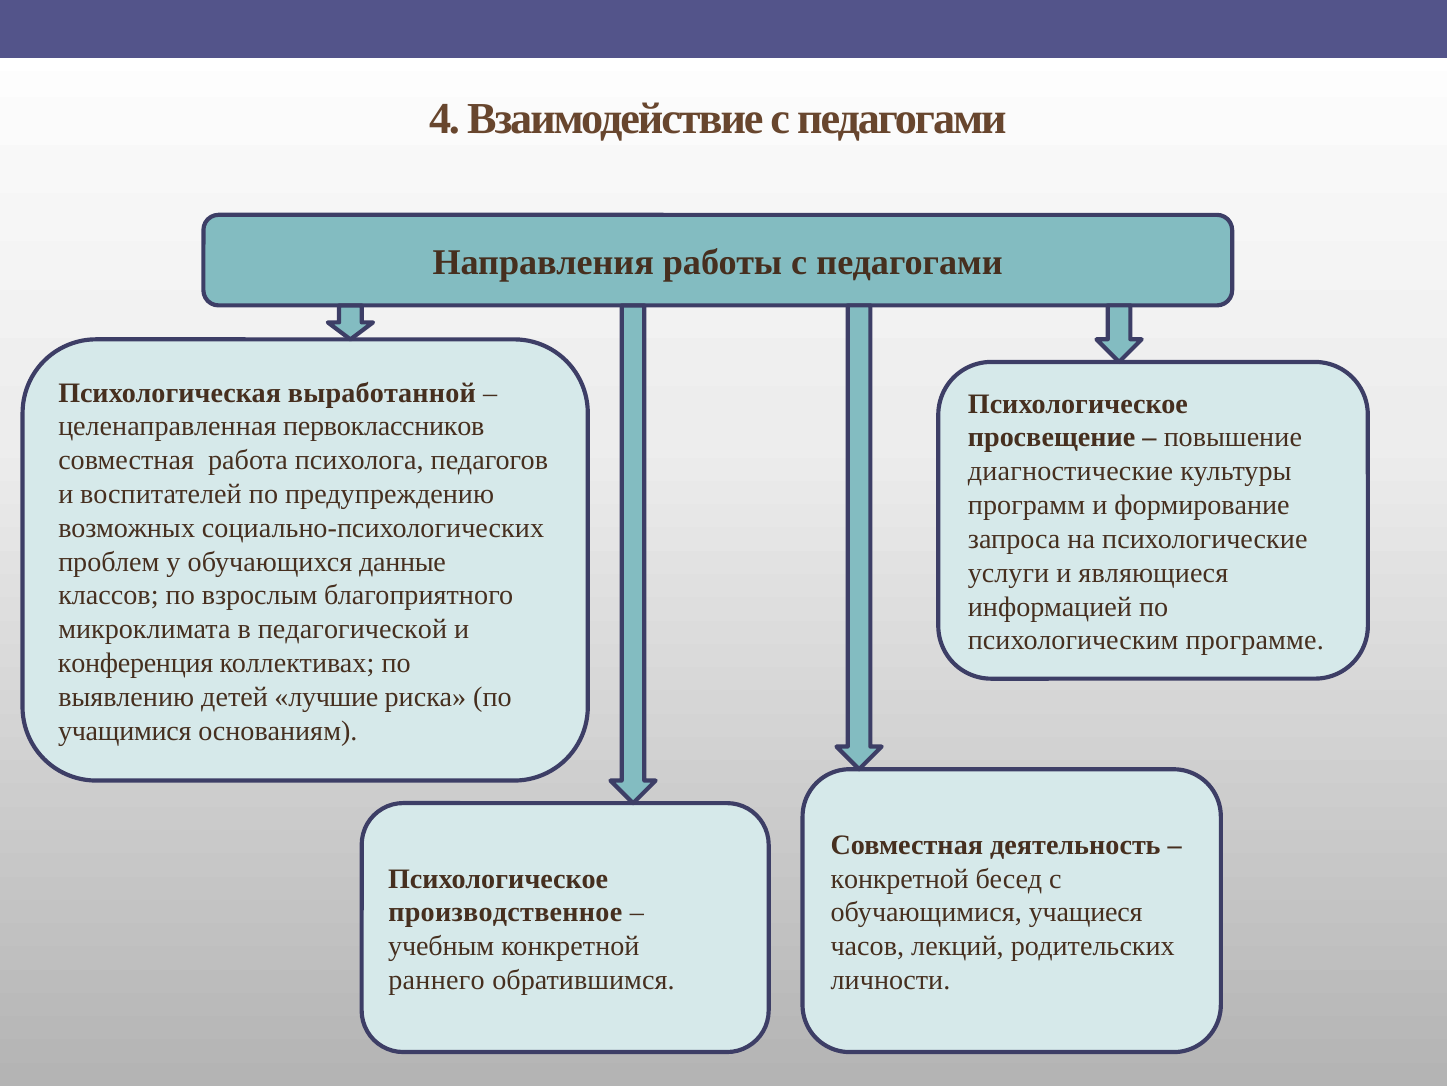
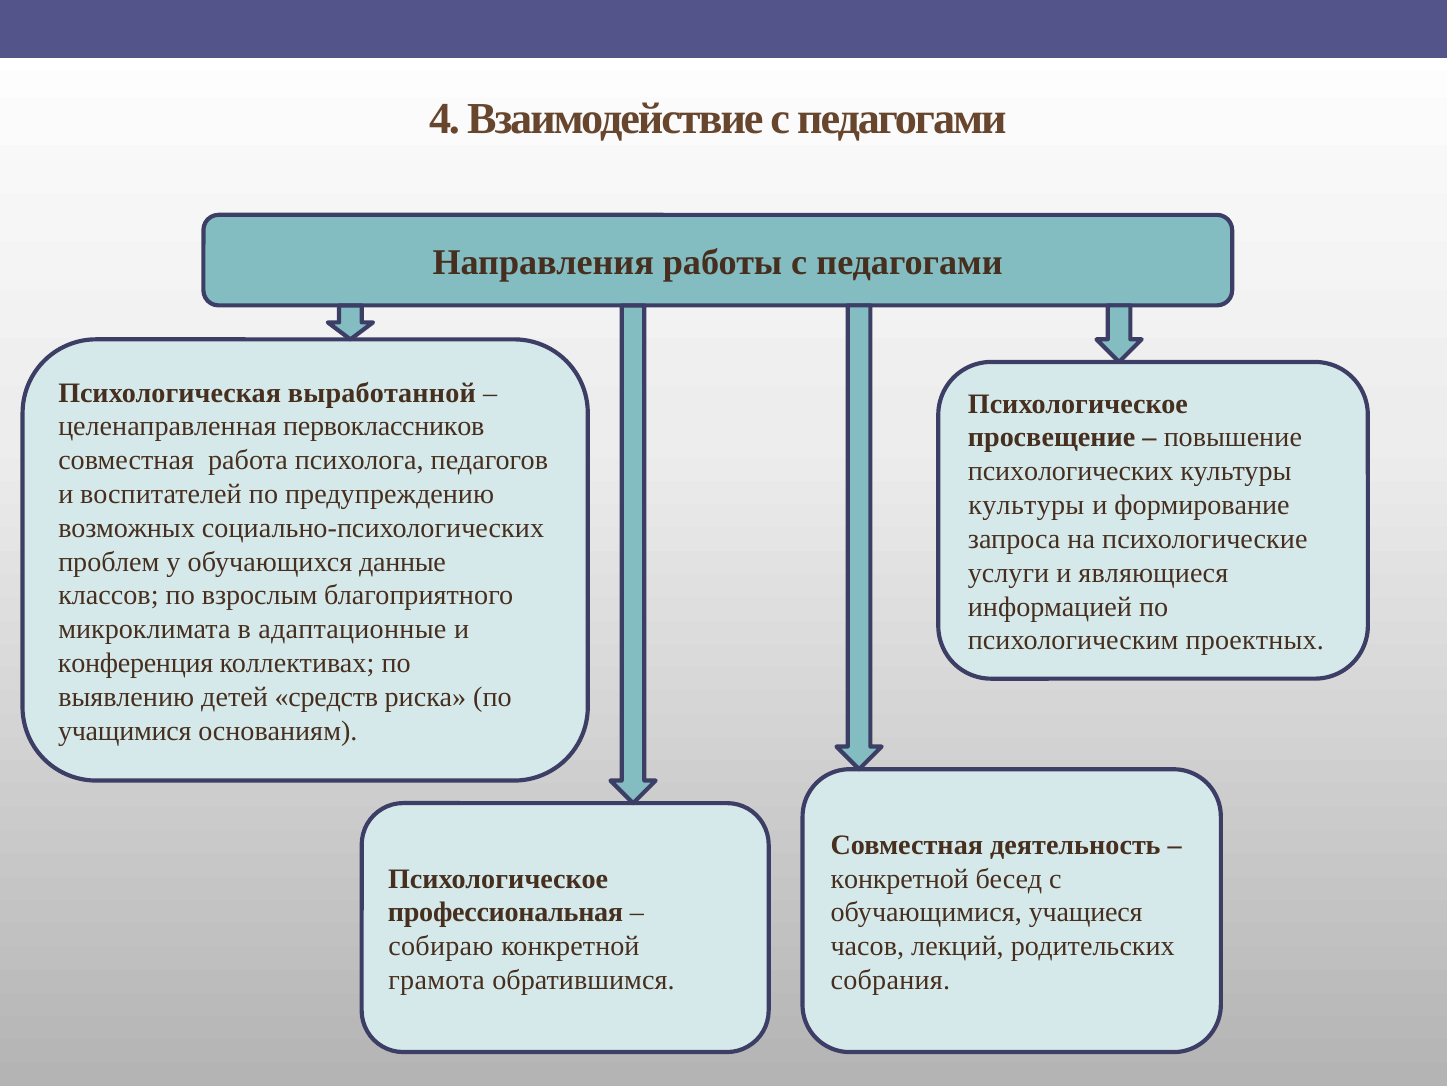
диагностические: диагностические -> психологических (1071, 471)
программ: программ -> культуры (1026, 505)
педагогической: педагогической -> адаптационные (352, 629)
программе: программе -> проектных (1255, 640)
лучшие: лучшие -> средств (326, 697)
производственное: производственное -> профессиональная (506, 912)
учебным: учебным -> собираю (441, 946)
раннего: раннего -> грамота (437, 980)
личности: личности -> собрания (890, 980)
